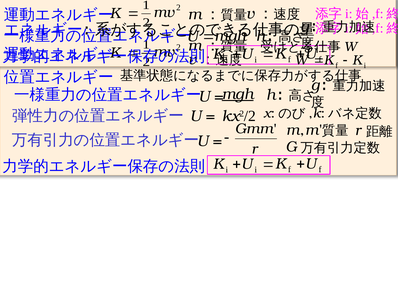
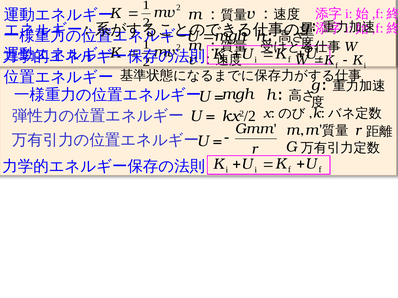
mgh underline: present -> none (238, 94)
